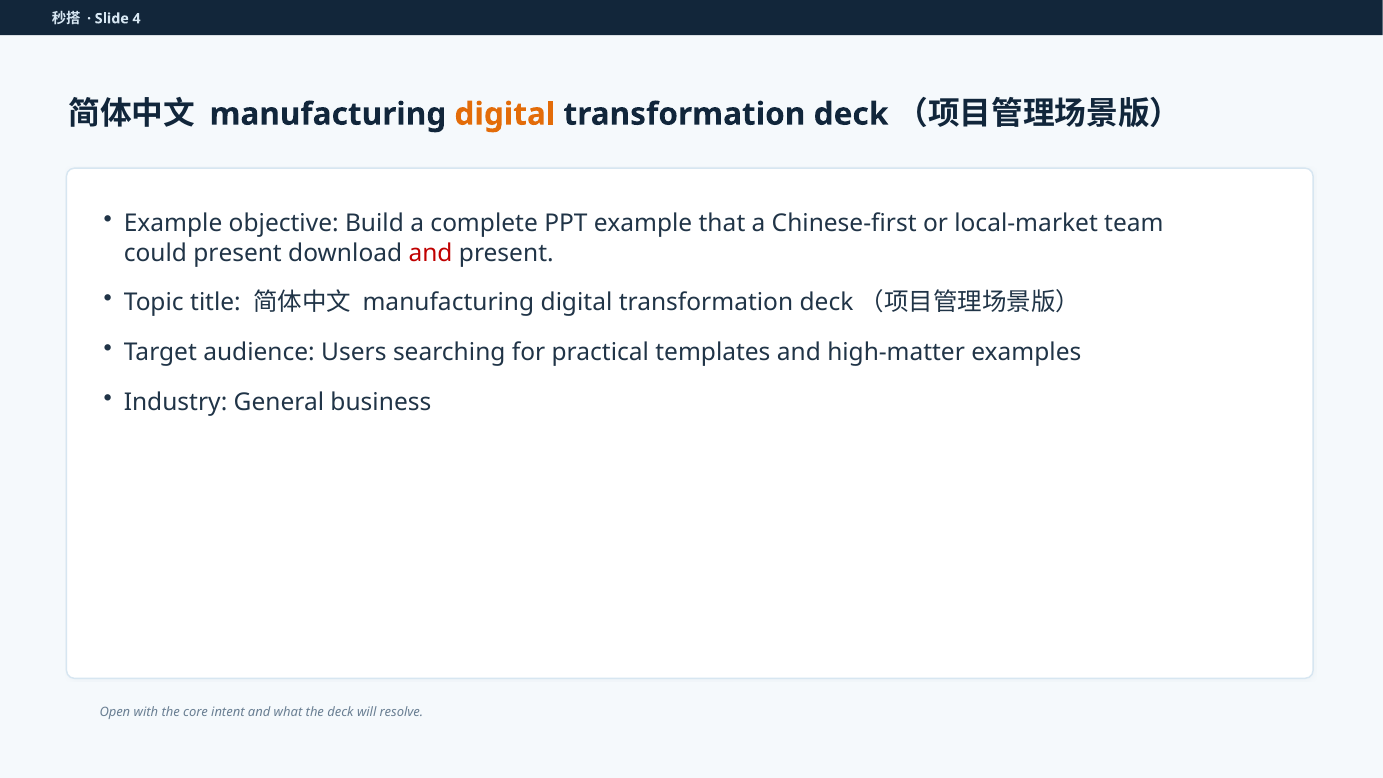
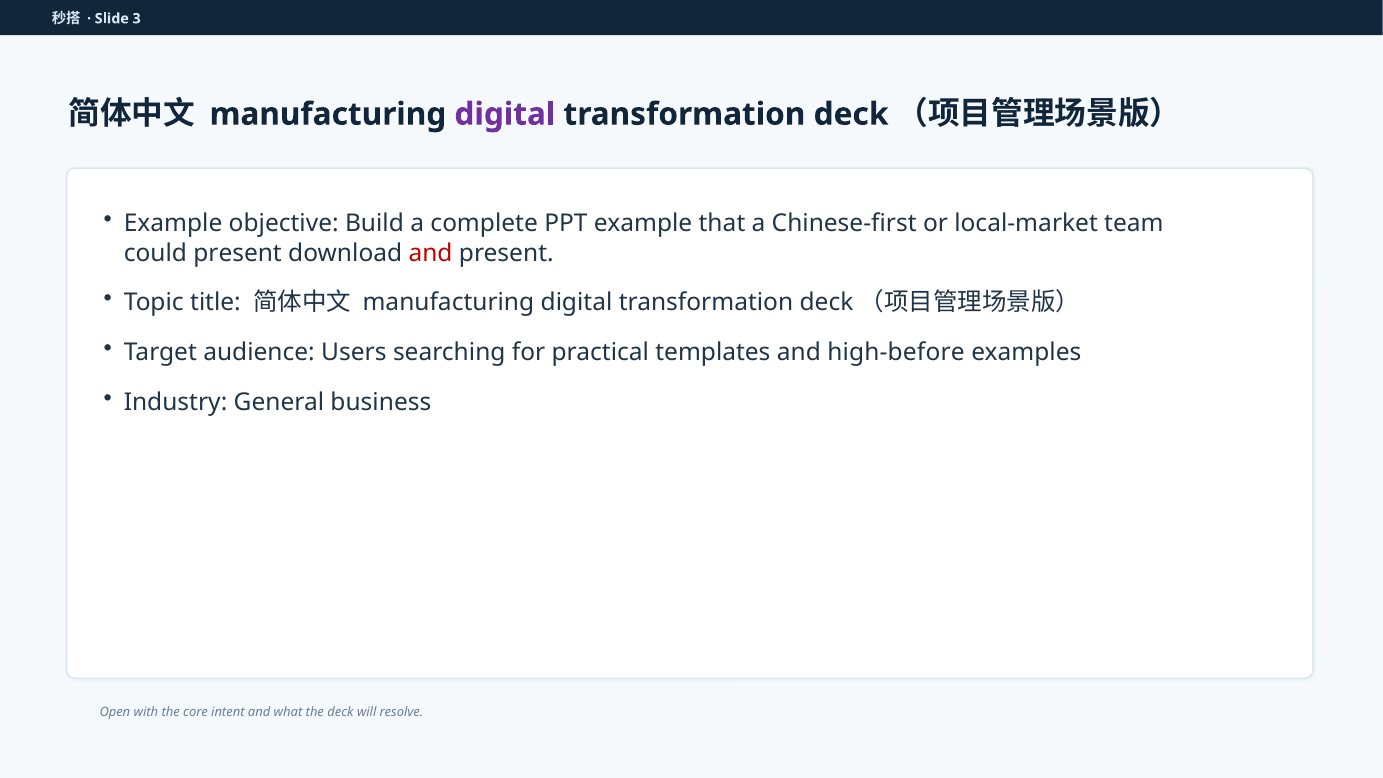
4: 4 -> 3 (137, 19)
digital colour: orange -> purple (505, 114)
high-matter: high-matter -> high-before (896, 352)
